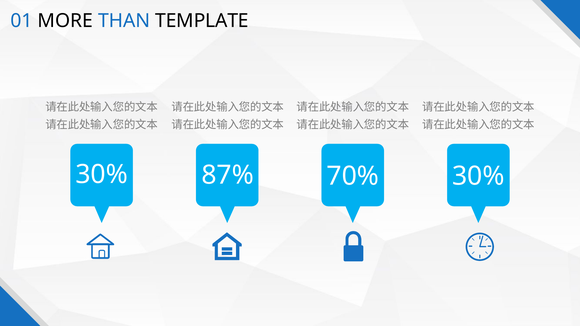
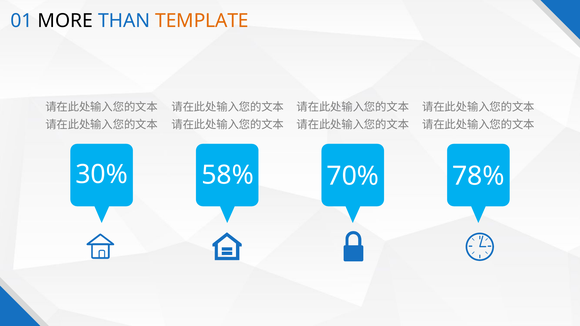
TEMPLATE colour: black -> orange (202, 21)
87%: 87% -> 58% (228, 175)
70% 30%: 30% -> 78% (478, 176)
